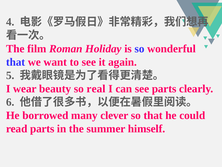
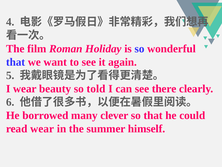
real: real -> told (96, 88)
see parts: parts -> there (164, 88)
read parts: parts -> wear (42, 128)
